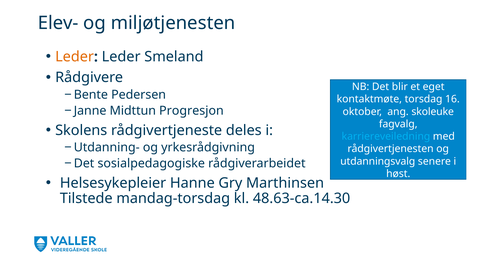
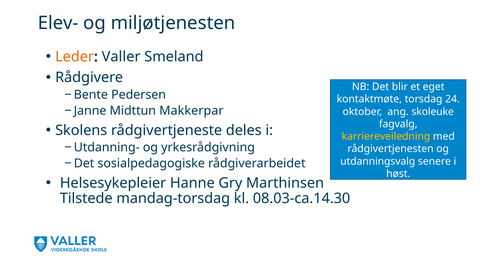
Leder: Leder -> Valler (121, 57)
16: 16 -> 24 (452, 99)
Progresjon: Progresjon -> Makkerpar (191, 111)
karriereveiledning colour: light blue -> yellow (386, 136)
48.63-ca.14.30: 48.63-ca.14.30 -> 08.03-ca.14.30 (302, 199)
